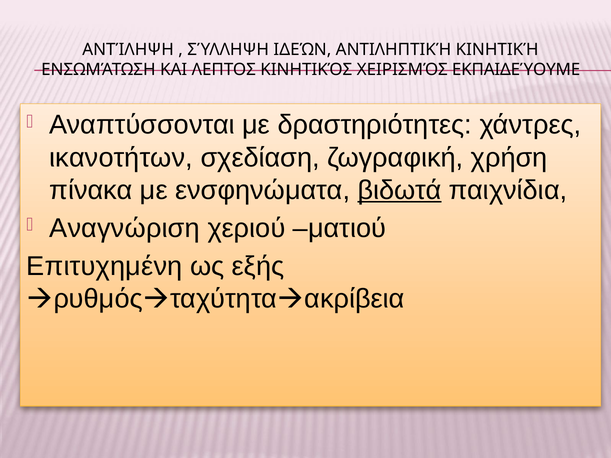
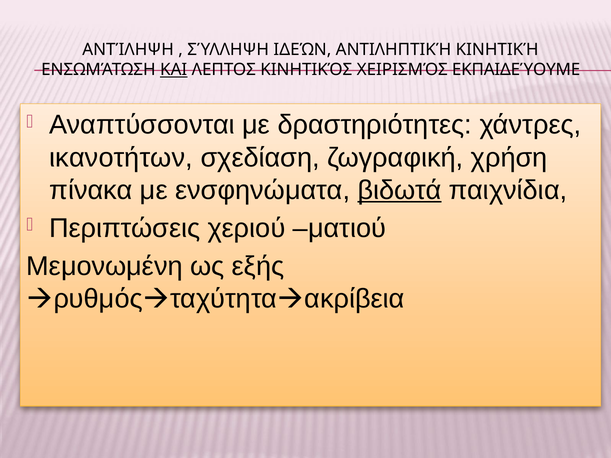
ΚΑΙ underline: none -> present (174, 70)
Αναγνώριση: Αναγνώριση -> Περιπτώσεις (125, 228)
Επιτυχημένη: Επιτυχημένη -> Μεμονωμένη (105, 266)
